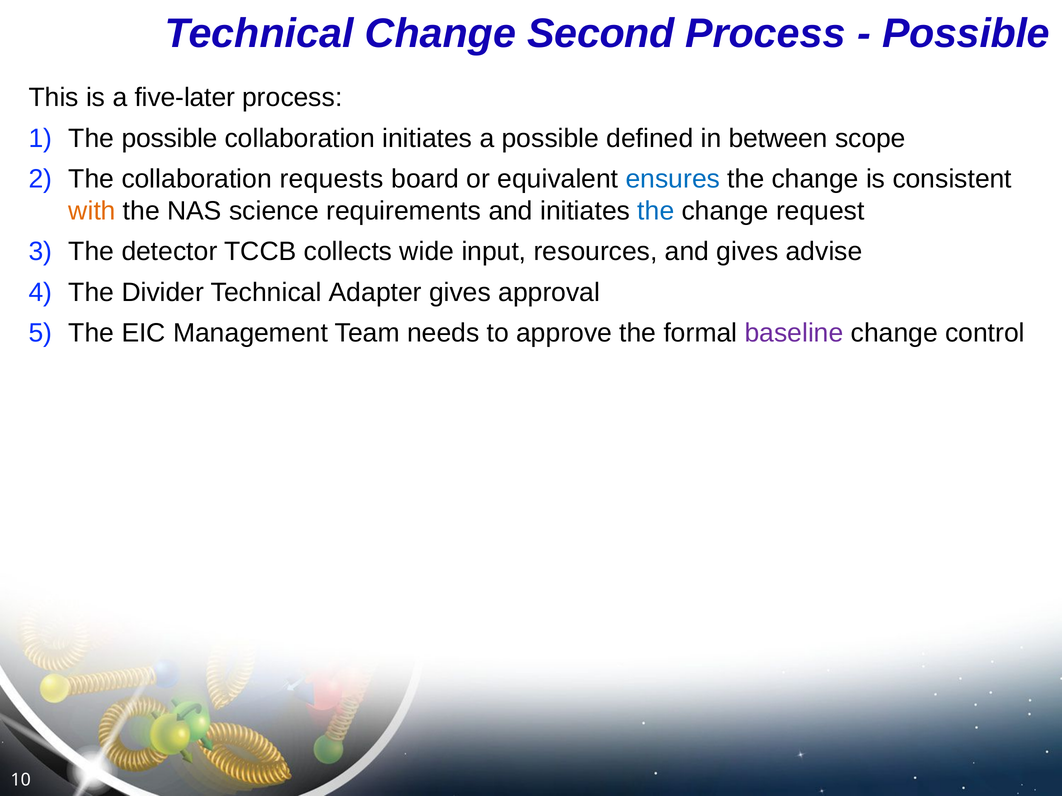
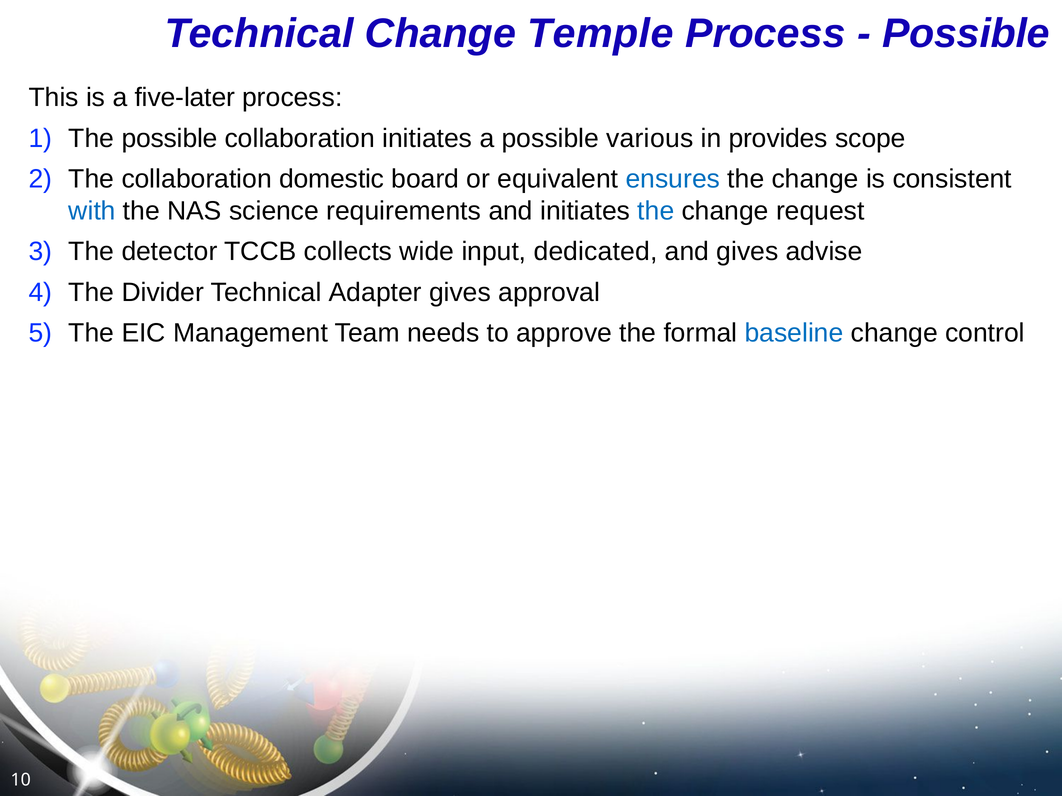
Second: Second -> Temple (600, 34)
defined: defined -> various (650, 138)
between: between -> provides (778, 138)
requests: requests -> domestic (332, 179)
with colour: orange -> blue (92, 211)
resources: resources -> dedicated (596, 252)
baseline colour: purple -> blue (794, 333)
